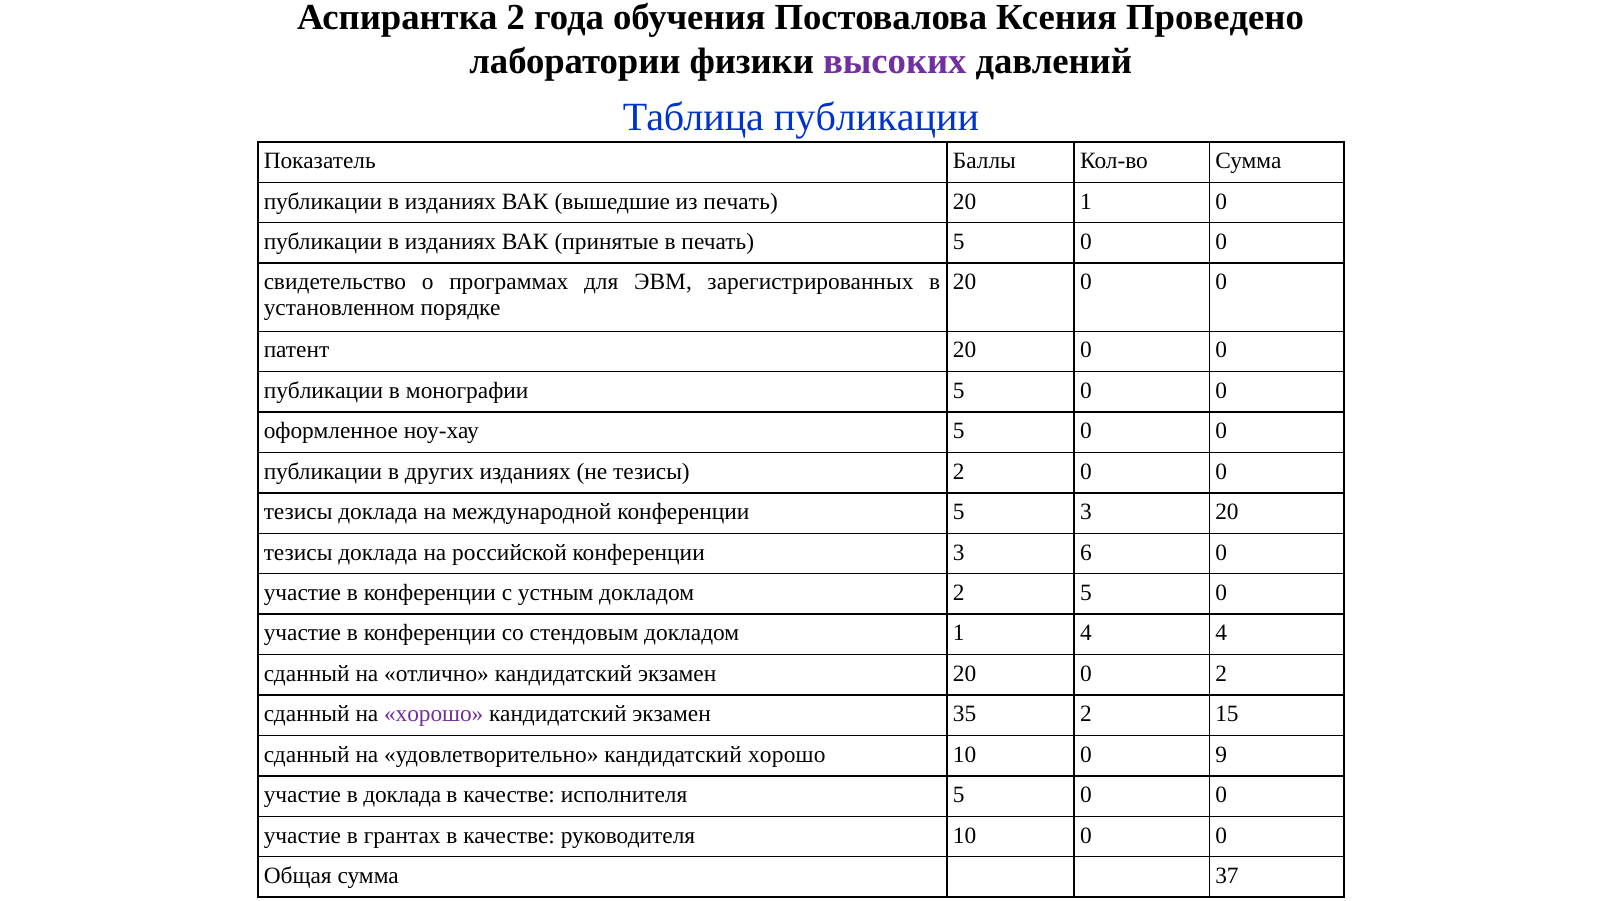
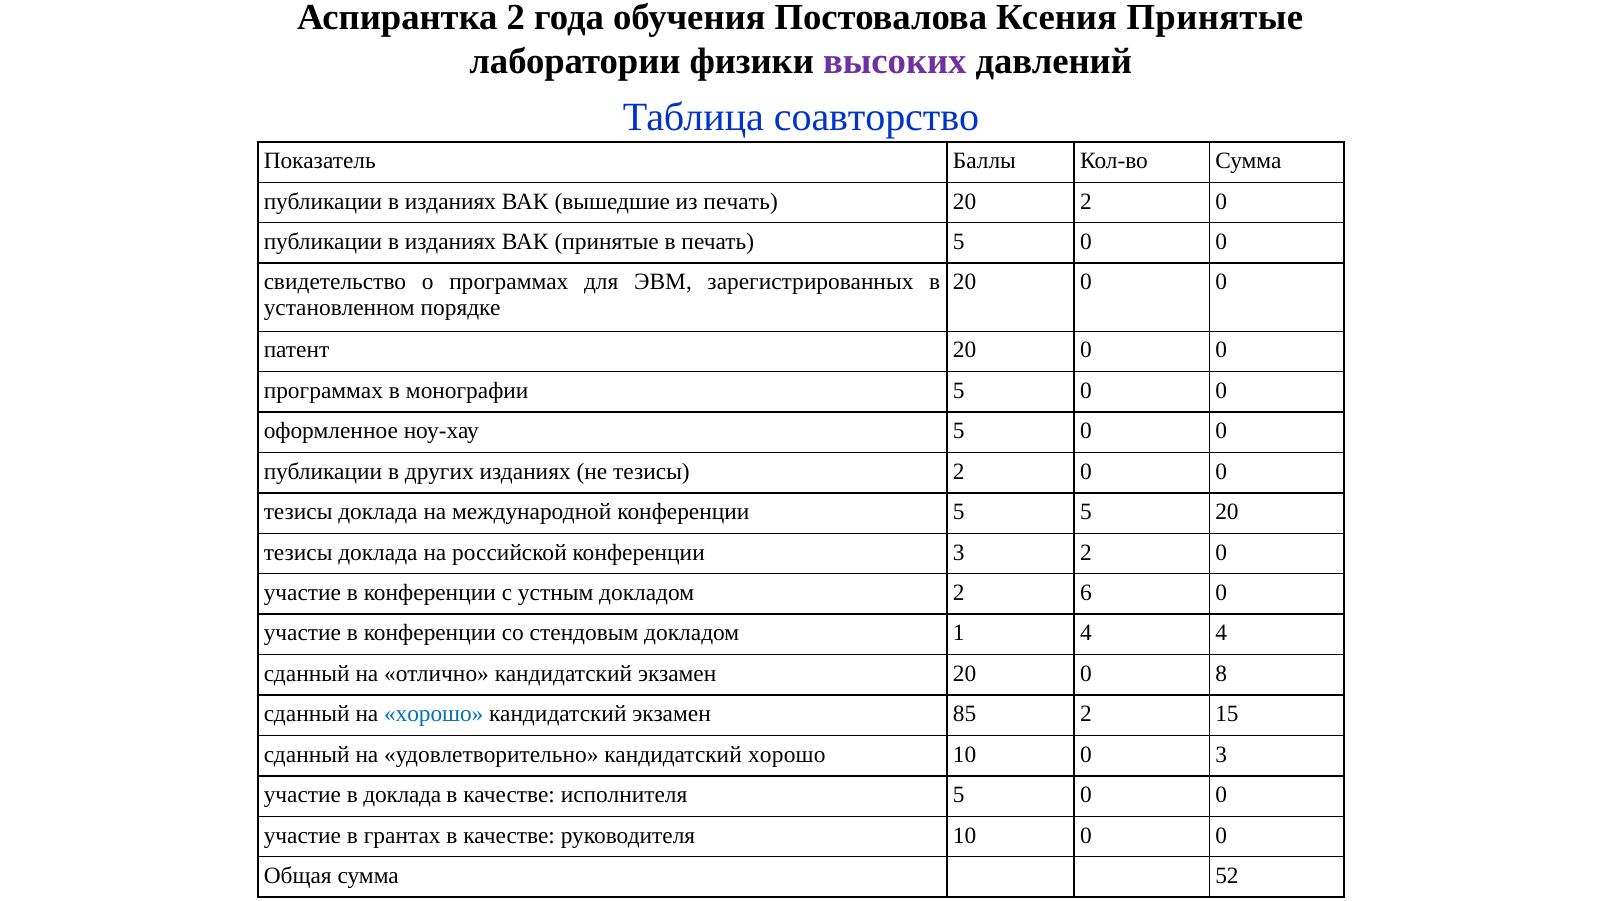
Ксения Проведено: Проведено -> Принятые (1215, 18)
Таблица публикации: публикации -> соавторство (877, 117)
20 1: 1 -> 2 (1086, 201)
публикации: публикации -> программах (323, 391)
5 3: 3 -> 5 (1086, 512)
3 6: 6 -> 2 (1086, 553)
2 5: 5 -> 6 (1086, 593)
0 2: 2 -> 8 (1221, 674)
хорошо colour: purple -> blue (434, 714)
35: 35 -> 85 (965, 714)
0 9: 9 -> 3 (1221, 755)
37: 37 -> 52 (1227, 876)
